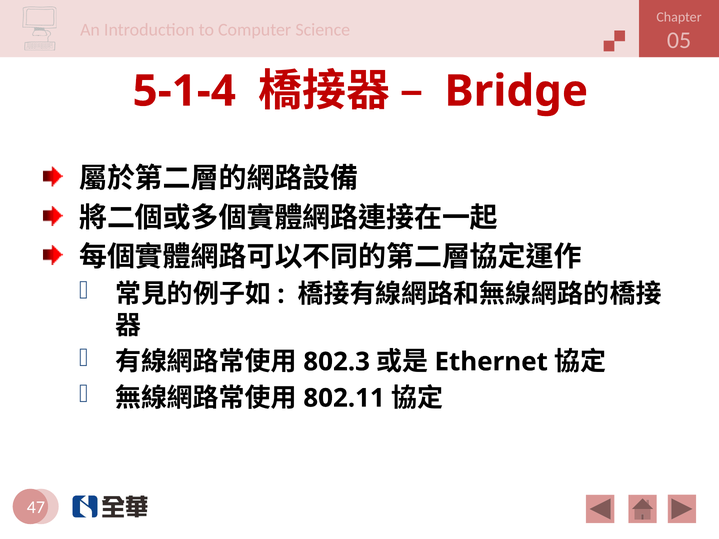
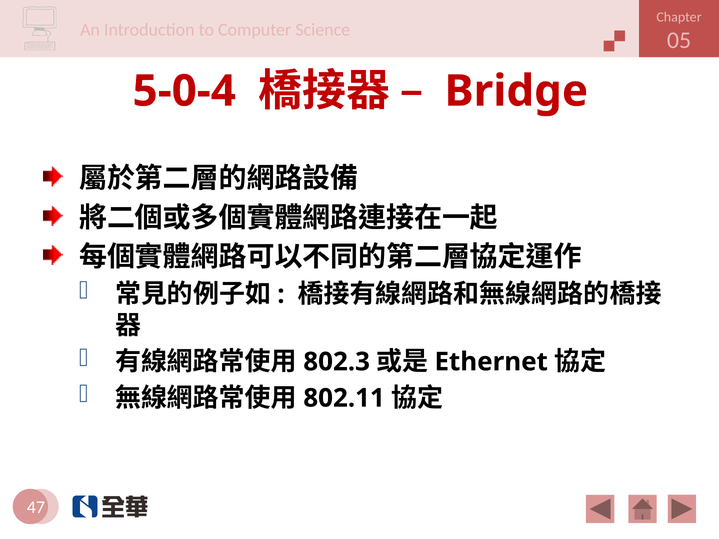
5-1-4: 5-1-4 -> 5-0-4 (184, 91)
